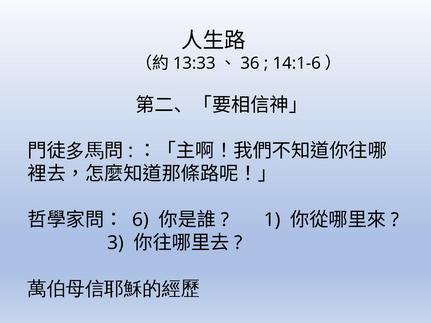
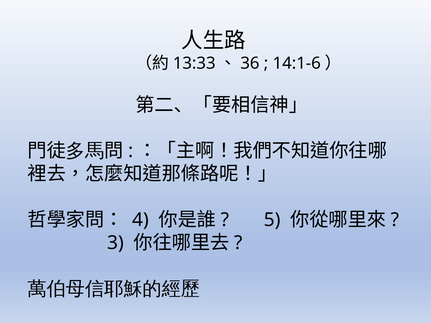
6: 6 -> 4 (141, 220)
1: 1 -> 5 (272, 220)
